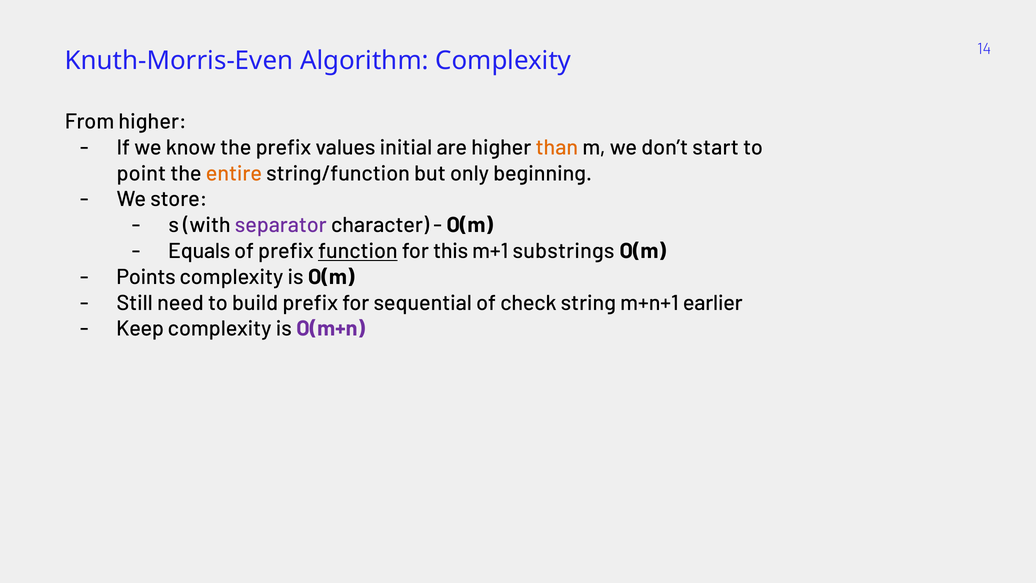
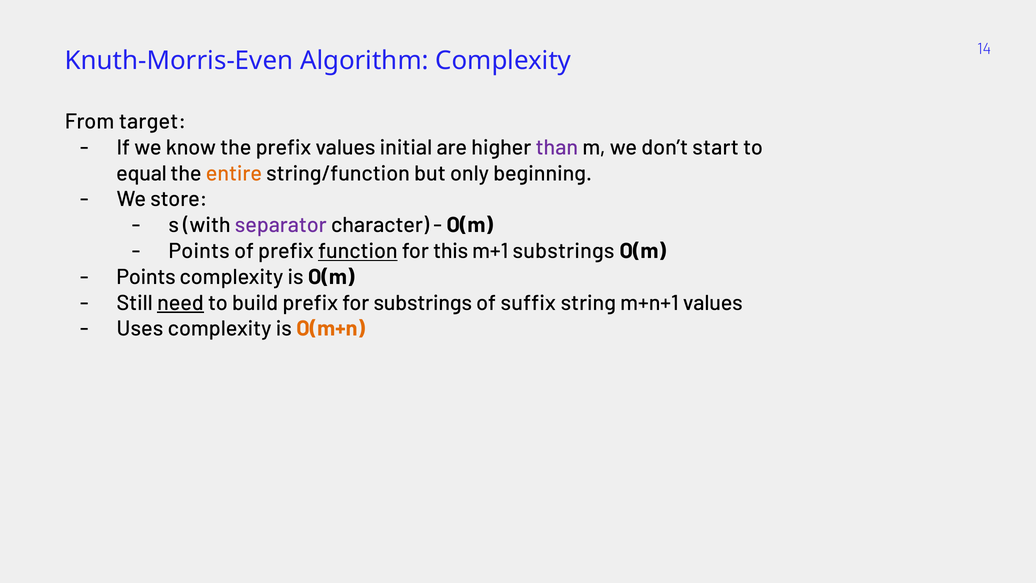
From higher: higher -> target (152, 122)
than colour: orange -> purple (557, 147)
point: point -> equal (141, 173)
Equals: Equals -> Points (199, 251)
need underline: none -> present (180, 303)
for sequential: sequential -> substrings (423, 303)
check: check -> suffix (528, 303)
m+n+1 earlier: earlier -> values (713, 303)
Keep: Keep -> Uses (140, 329)
O(m+n colour: purple -> orange (331, 329)
